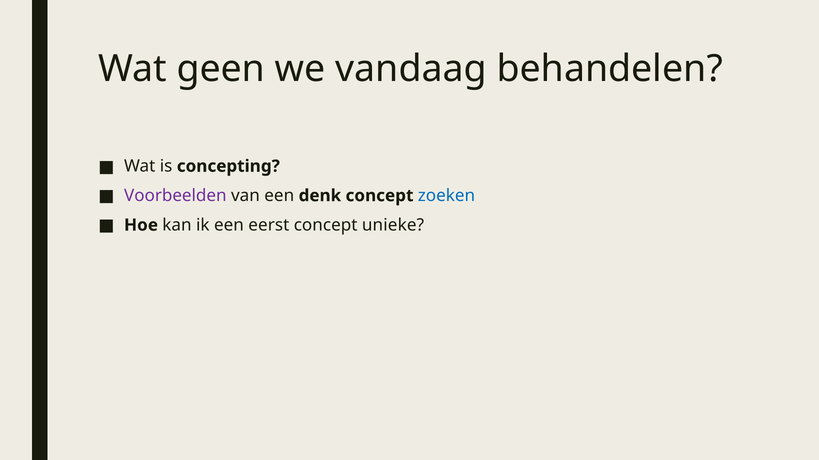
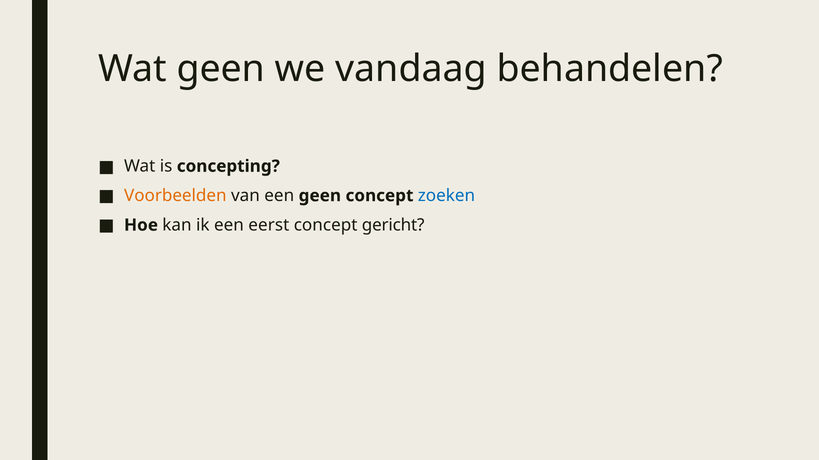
Voorbeelden colour: purple -> orange (175, 196)
een denk: denk -> geen (320, 196)
unieke: unieke -> gericht (393, 225)
